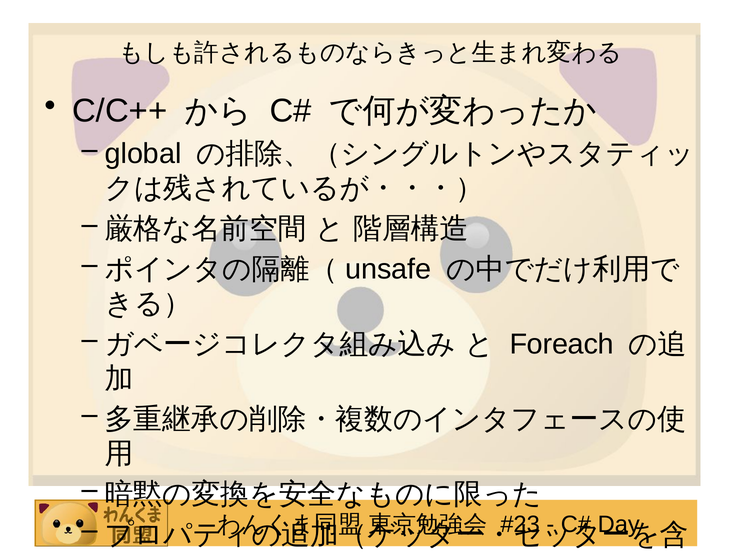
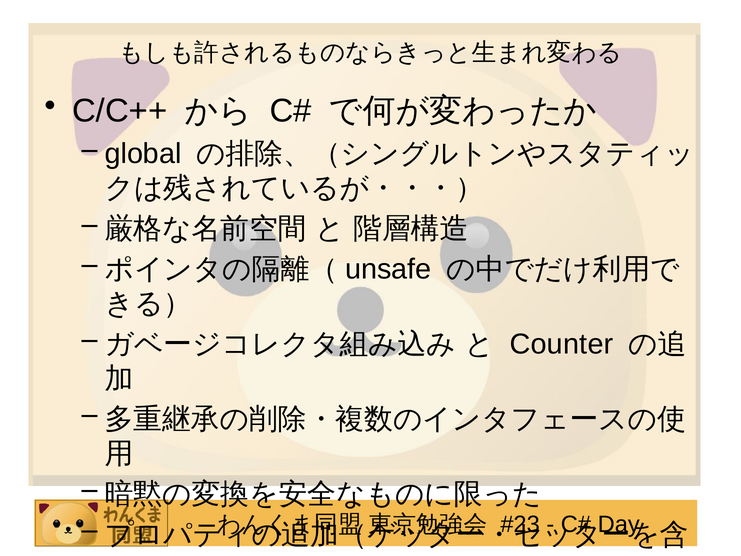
Foreach: Foreach -> Counter (561, 344)
